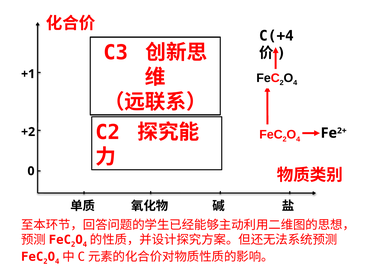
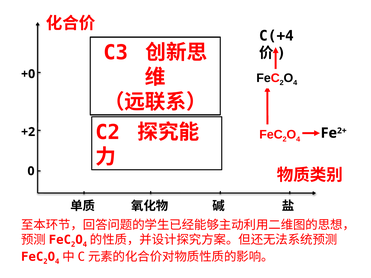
+1: +1 -> +0 (28, 74)
